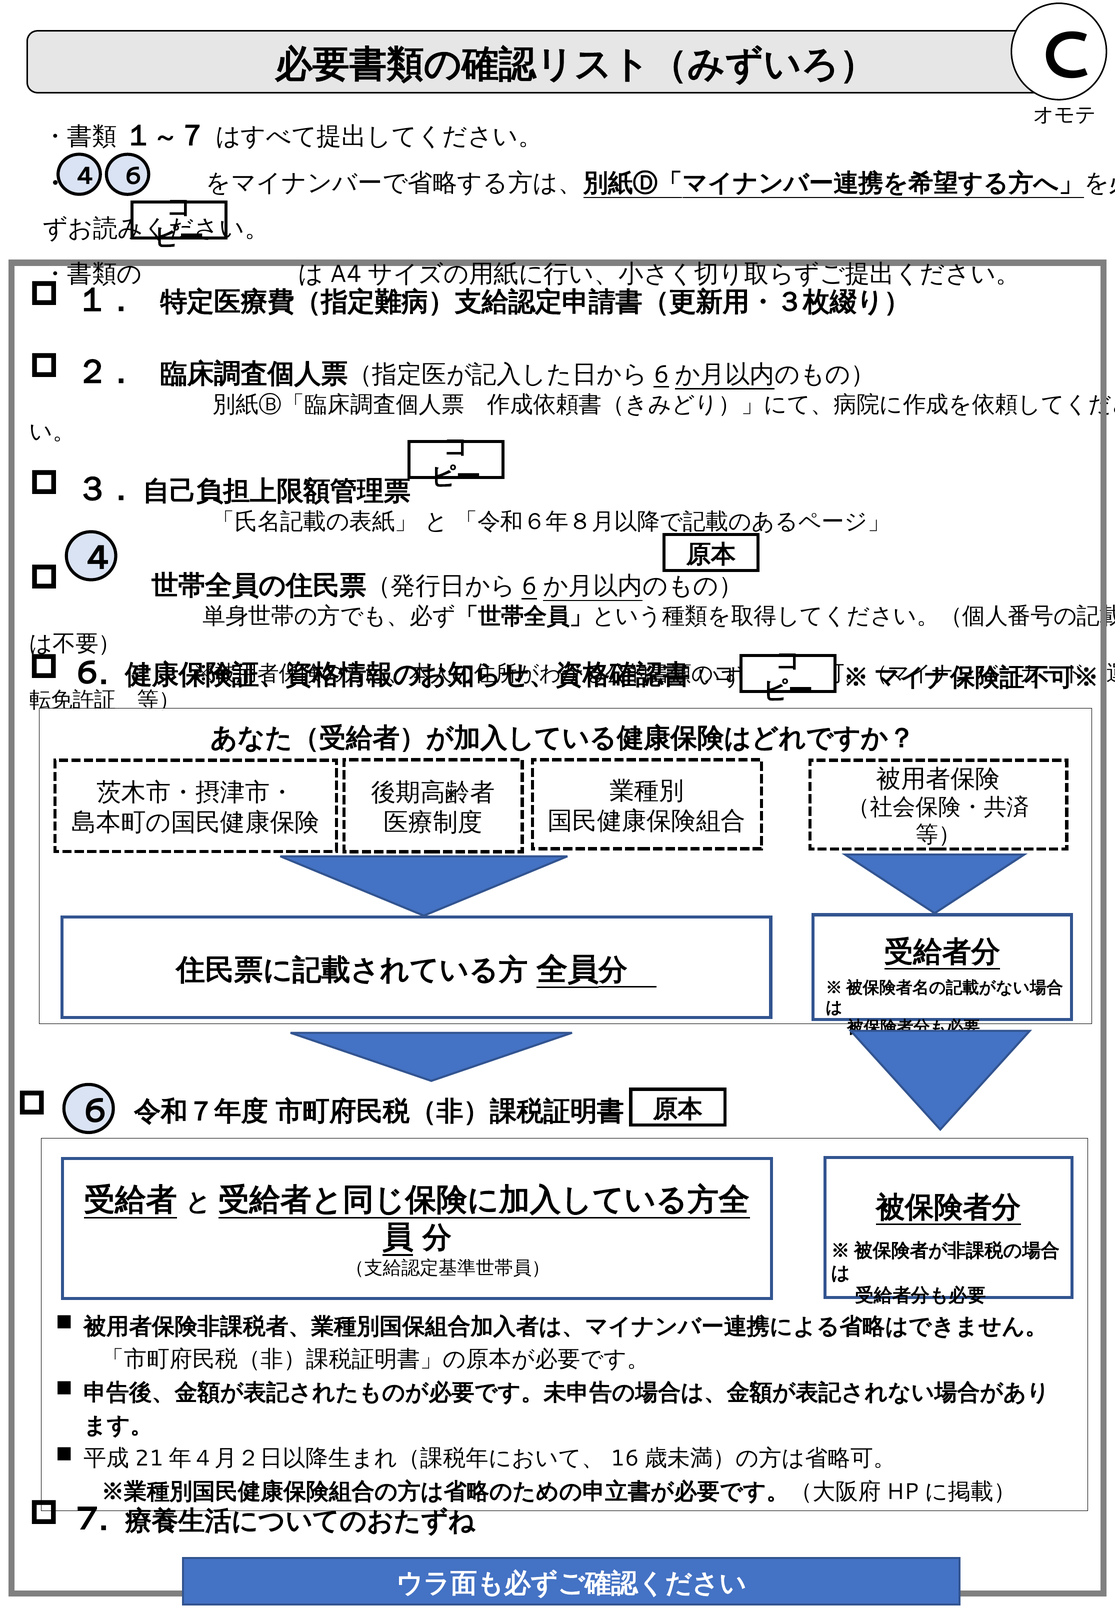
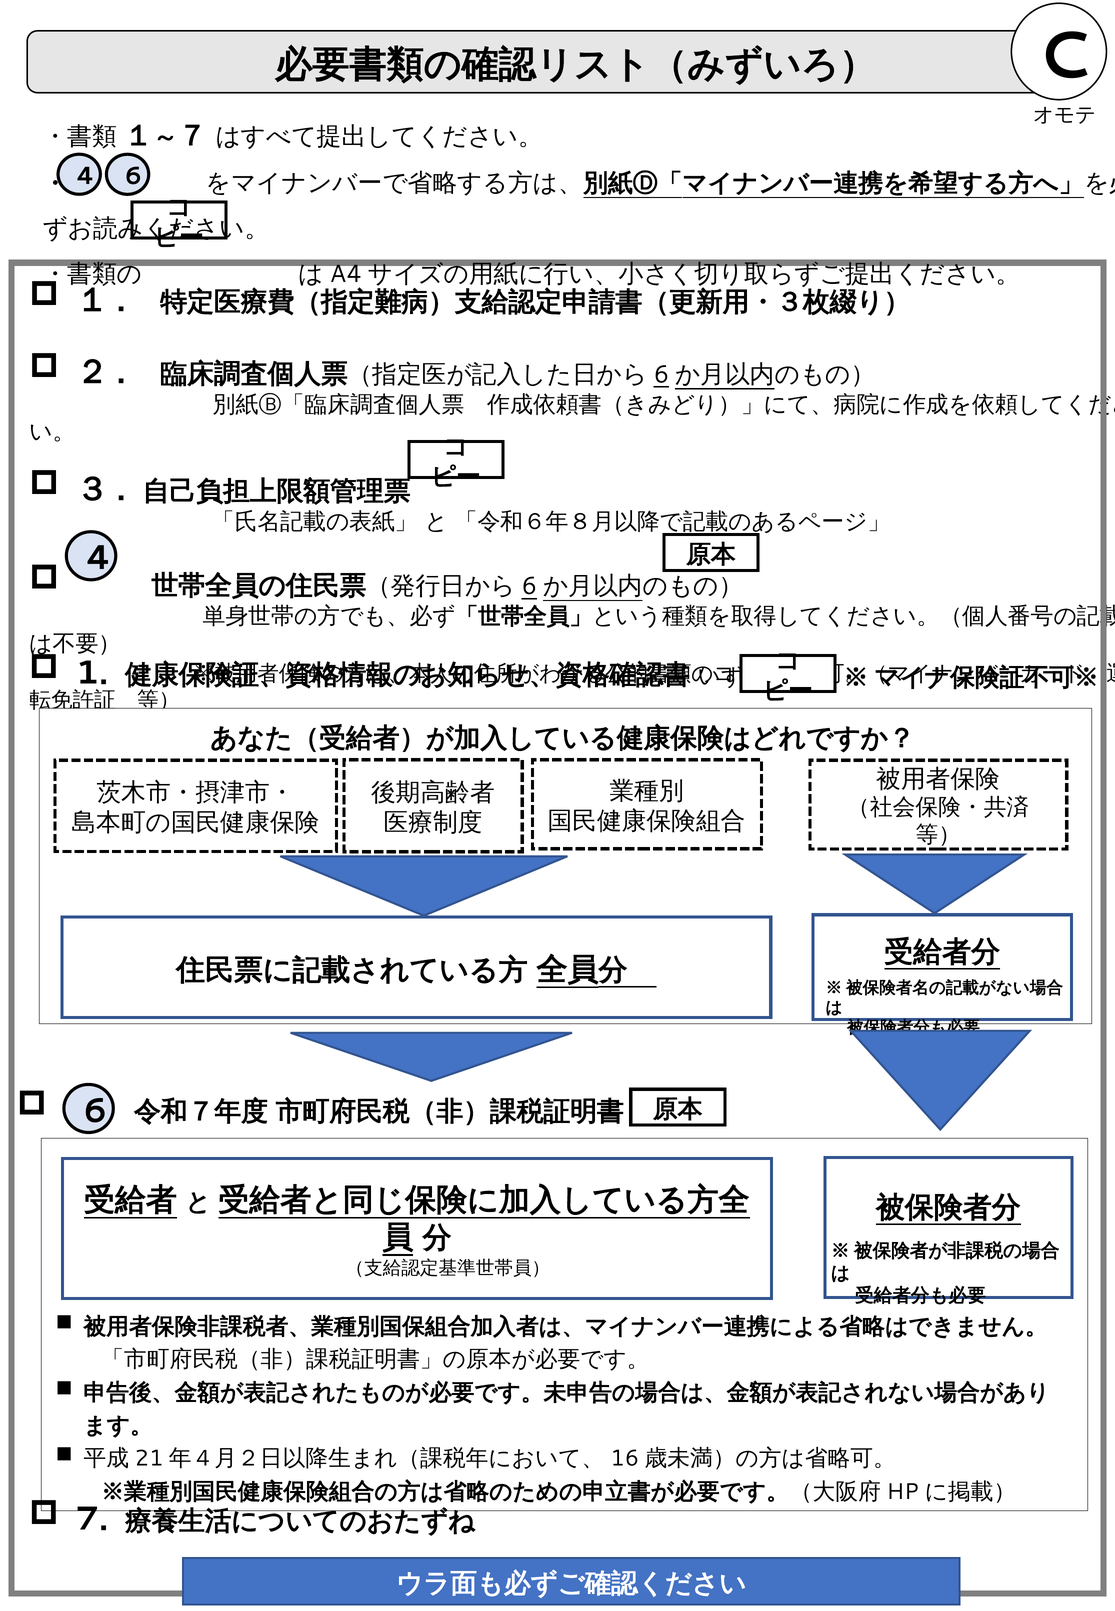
6: 6 -> 1 (92, 672)
